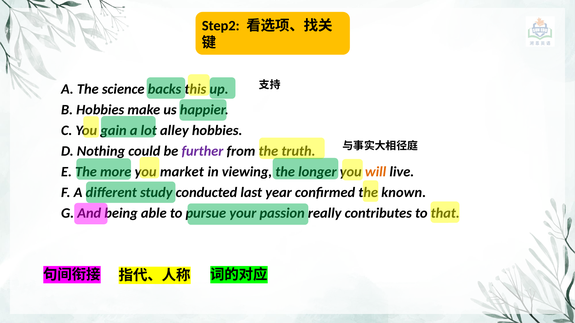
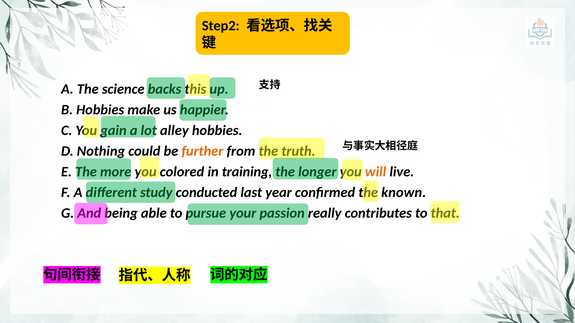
further colour: purple -> orange (202, 151)
market: market -> colored (182, 172)
viewing: viewing -> training (247, 172)
